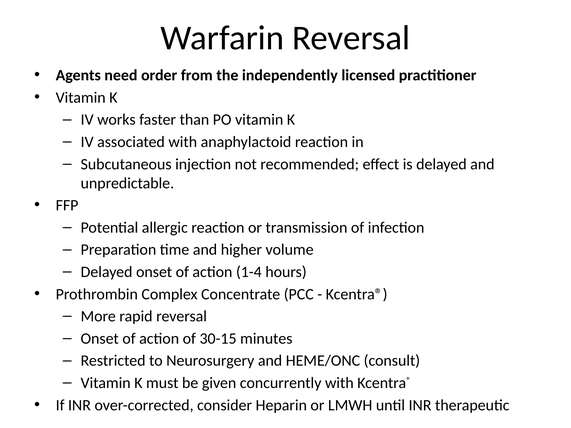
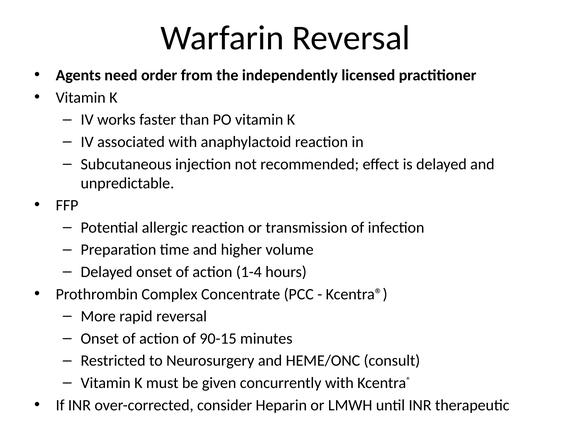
30-15: 30-15 -> 90-15 (218, 339)
